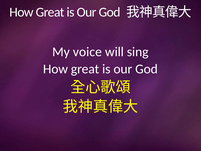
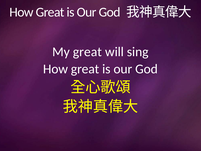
My voice: voice -> great (87, 52)
